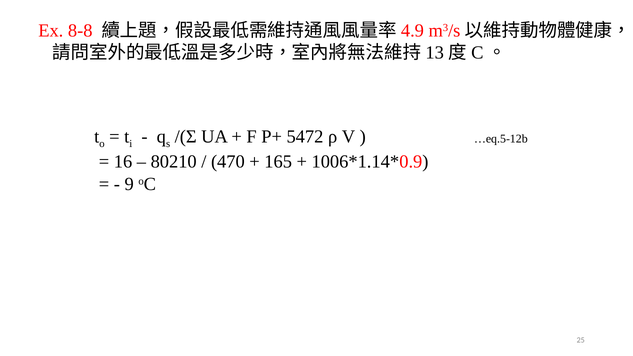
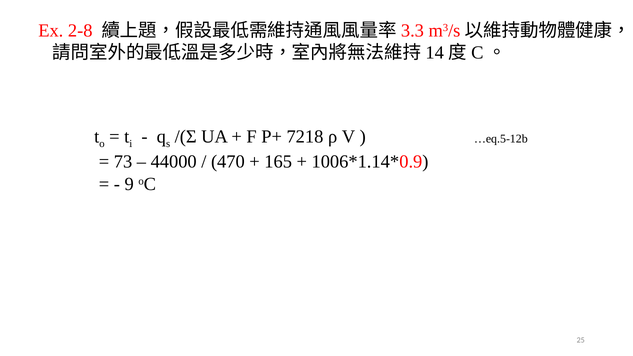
8-8: 8-8 -> 2-8 (80, 31)
4.9: 4.9 -> 3.3 (412, 31)
13: 13 -> 14 (435, 53)
5472: 5472 -> 7218 (305, 137)
16: 16 -> 73 (123, 162)
80210: 80210 -> 44000 (174, 162)
